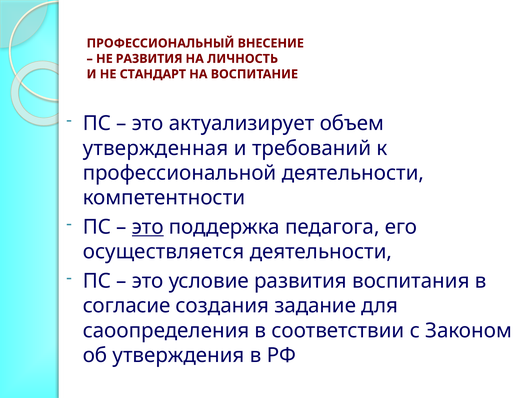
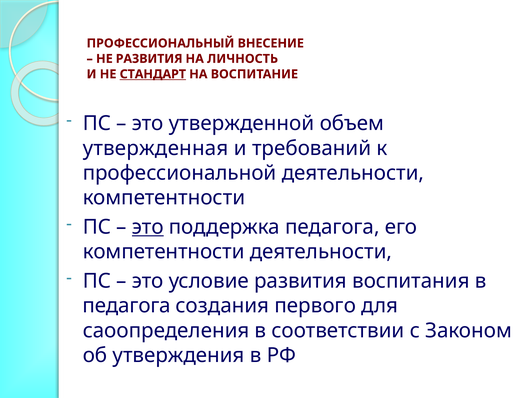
СТАНДАРТ underline: none -> present (153, 74)
актуализирует: актуализирует -> утвержденной (242, 123)
осуществляется: осуществляется -> компетентности (164, 251)
согласие: согласие -> педагога (127, 305)
задание: задание -> первого (315, 305)
